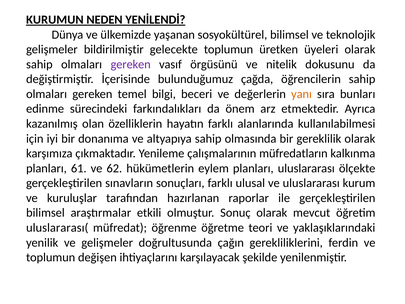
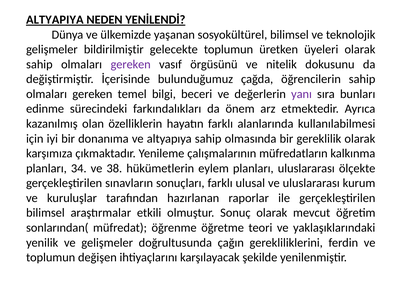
KURUMUN: KURUMUN -> ALTYAPIYA (55, 20)
yanı colour: orange -> purple (301, 94)
61: 61 -> 34 (79, 168)
62: 62 -> 38 (114, 168)
uluslararası(: uluslararası( -> sonlarından( (57, 228)
